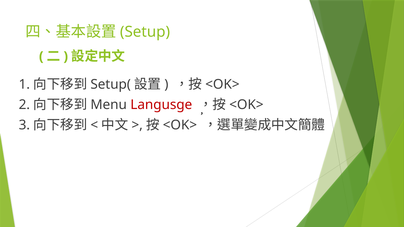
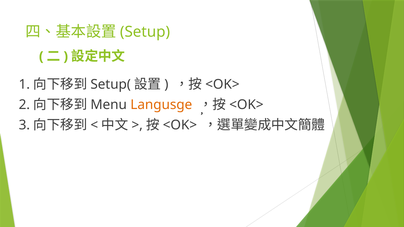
Langusge colour: red -> orange (161, 105)
